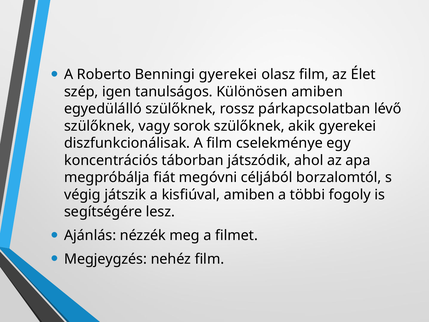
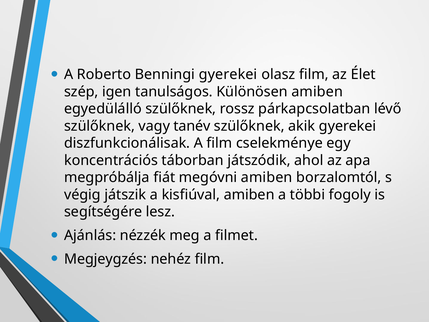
sorok: sorok -> tanév (192, 126)
megóvni céljából: céljából -> amiben (267, 177)
